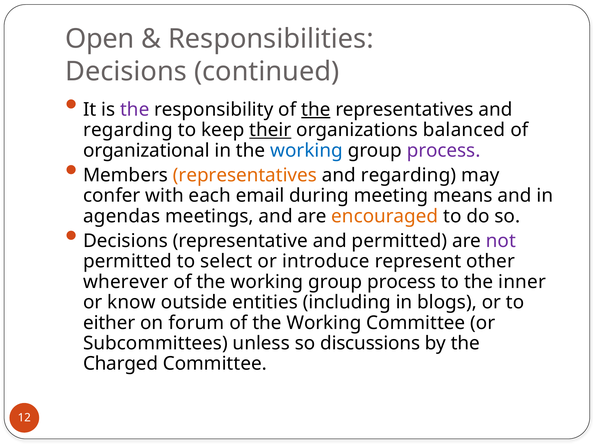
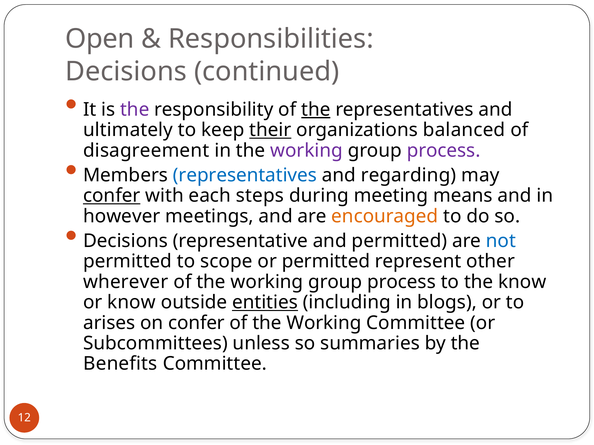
regarding: regarding -> ultimately (128, 130)
organizational: organizational -> disagreement (146, 151)
working colour: blue -> purple (307, 151)
representatives colour: orange -> blue (245, 175)
confer underline: none -> present (112, 196)
email: email -> steps (260, 196)
agendas: agendas -> however (122, 216)
not colour: purple -> blue (501, 241)
select: select -> scope (226, 262)
or introduce: introduce -> permitted (326, 262)
the inner: inner -> know (522, 282)
entities underline: none -> present (265, 303)
either: either -> arises (109, 323)
on forum: forum -> confer (197, 323)
discussions: discussions -> summaries (370, 344)
Charged: Charged -> Benefits (120, 364)
